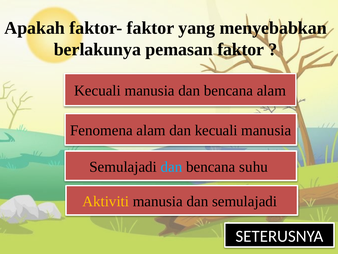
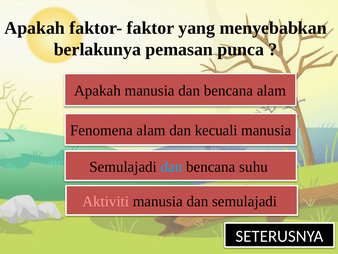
pemasan faktor: faktor -> punca (241, 49)
Kecuali: Kecuali -> Apakah (97, 91)
Aktiviti colour: yellow -> pink (106, 201)
